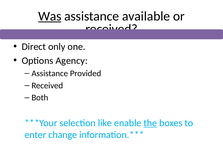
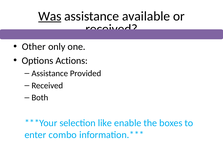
Direct: Direct -> Other (34, 47)
Agency: Agency -> Actions (72, 61)
the underline: present -> none (150, 123)
change: change -> combo (63, 135)
